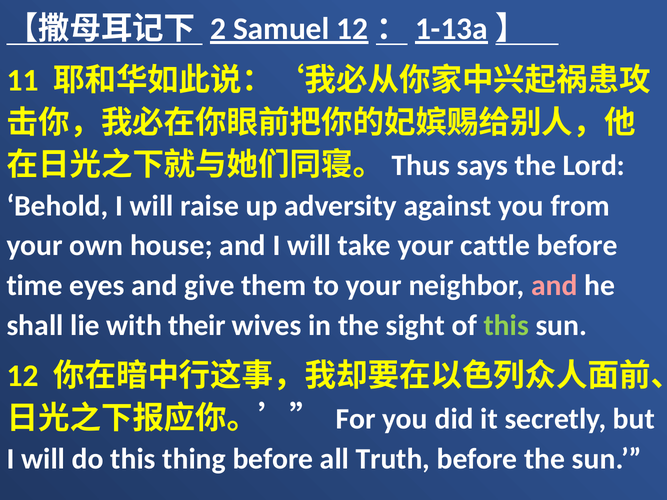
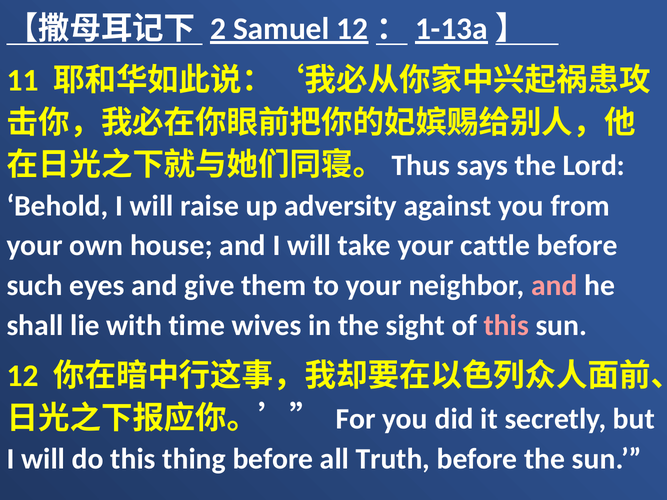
time: time -> such (35, 286)
their: their -> time (197, 325)
this colour: light green -> pink (506, 325)
